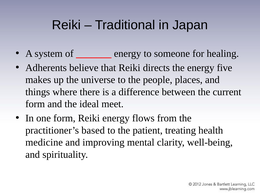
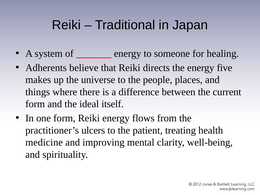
meet: meet -> itself (113, 104)
based: based -> ulcers (93, 130)
